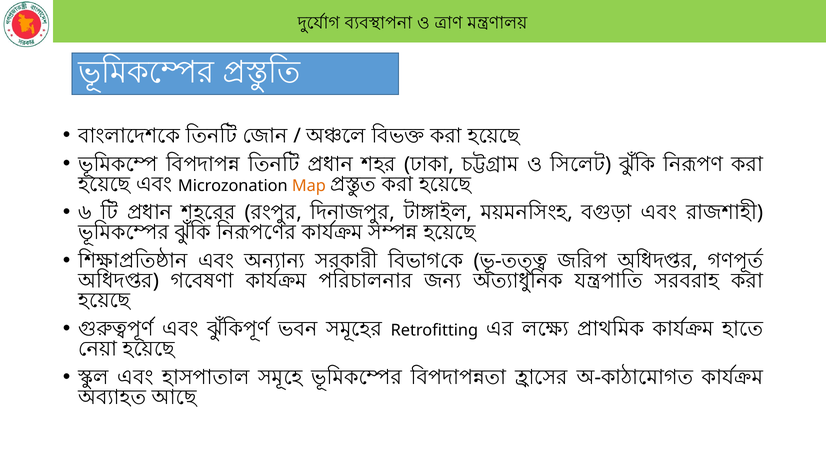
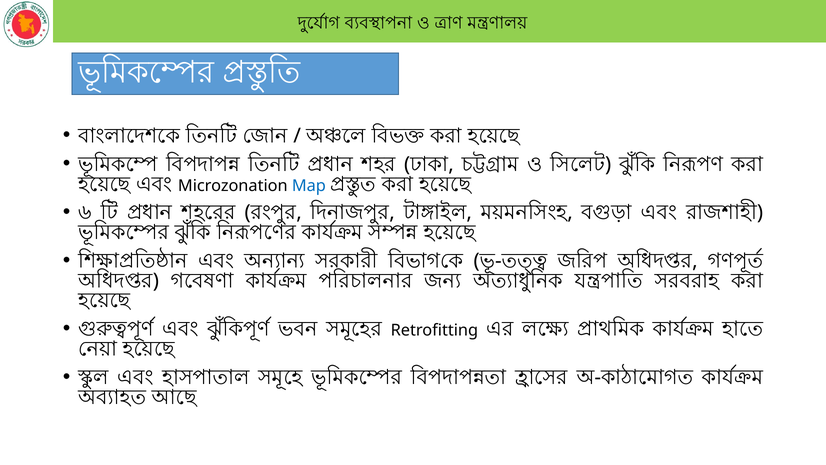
Map colour: orange -> blue (309, 185)
